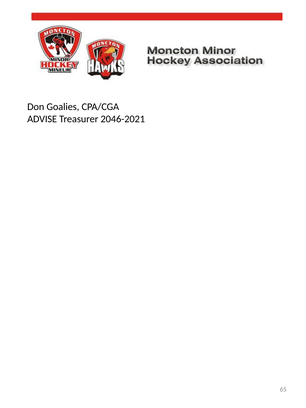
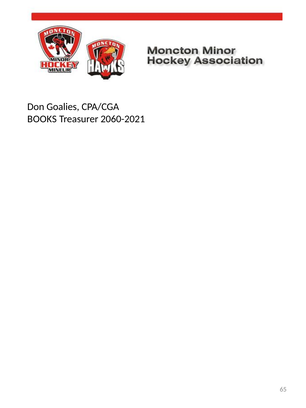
ADVISE: ADVISE -> BOOKS (42, 119)
2046-2021: 2046-2021 -> 2060-2021 (123, 119)
